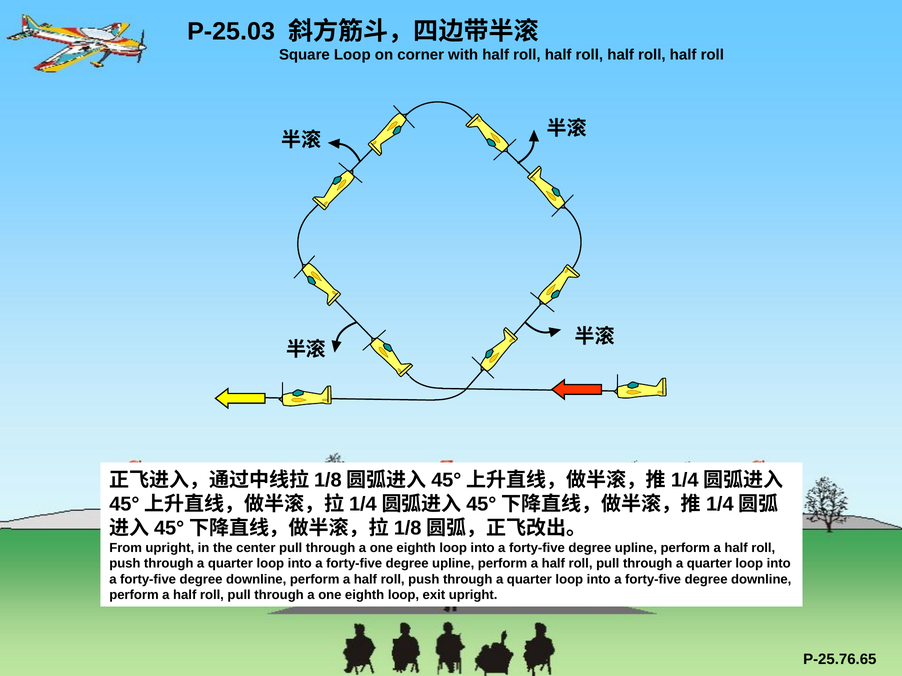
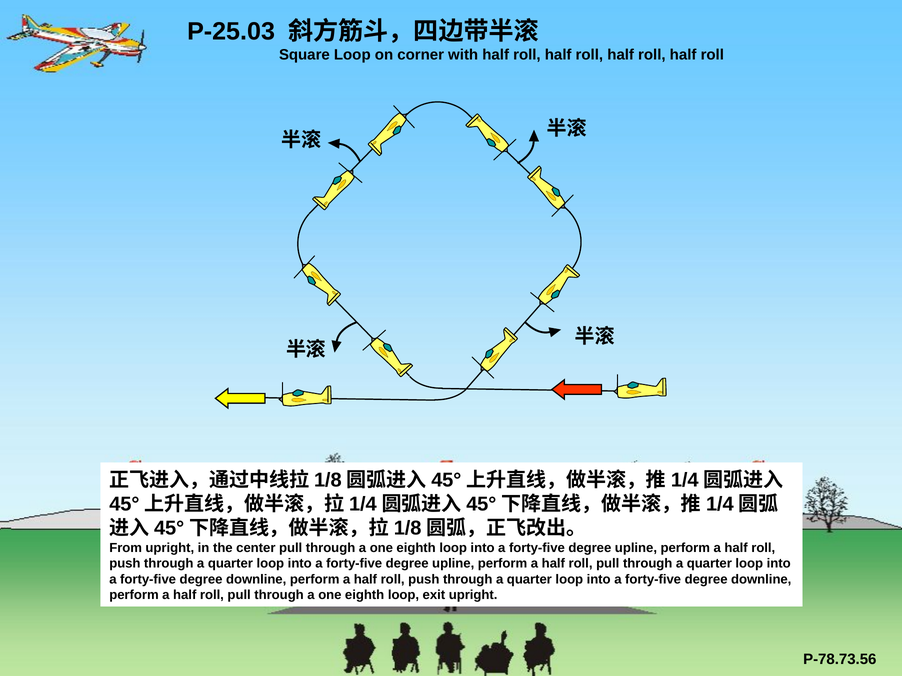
P-25.76.65: P-25.76.65 -> P-78.73.56 (840, 660)
